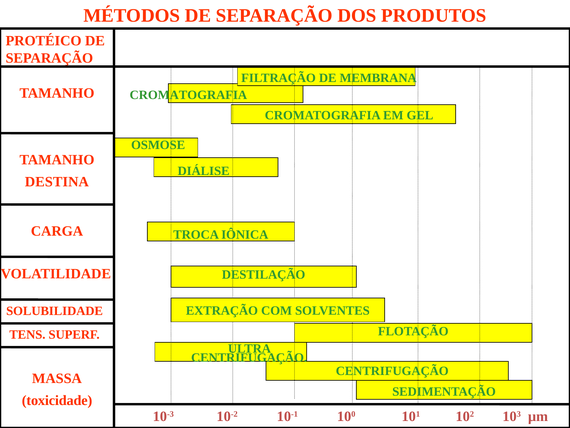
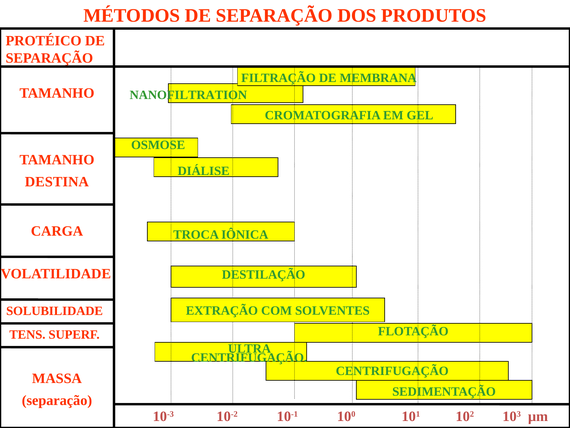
CROMATOGRAFIA: CROMATOGRAFIA -> NANOFILTRATION (188, 95)
toxicidade: toxicidade -> separação (57, 400)
